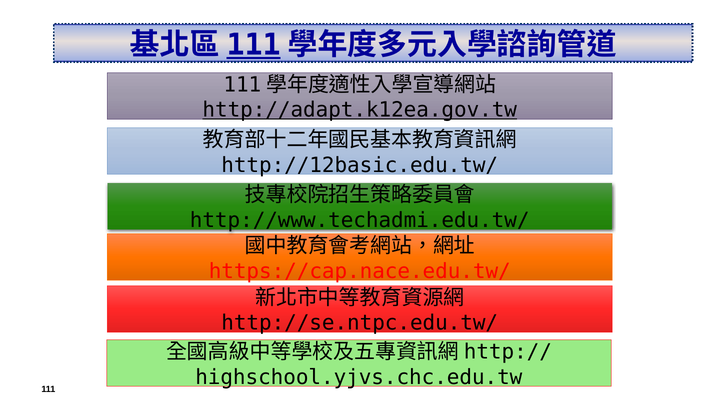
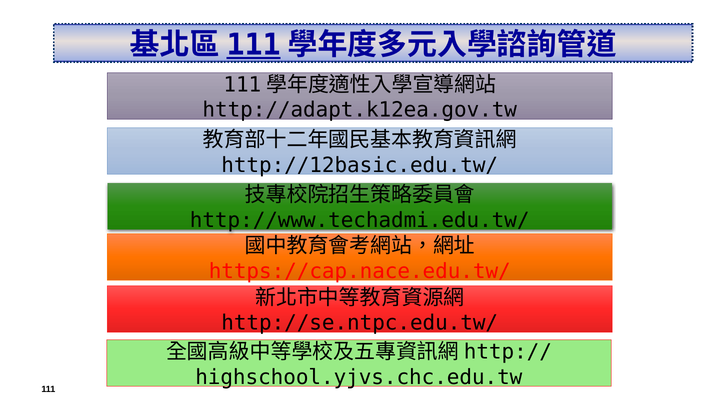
http://adapt.k12ea.gov.tw underline: present -> none (360, 110)
